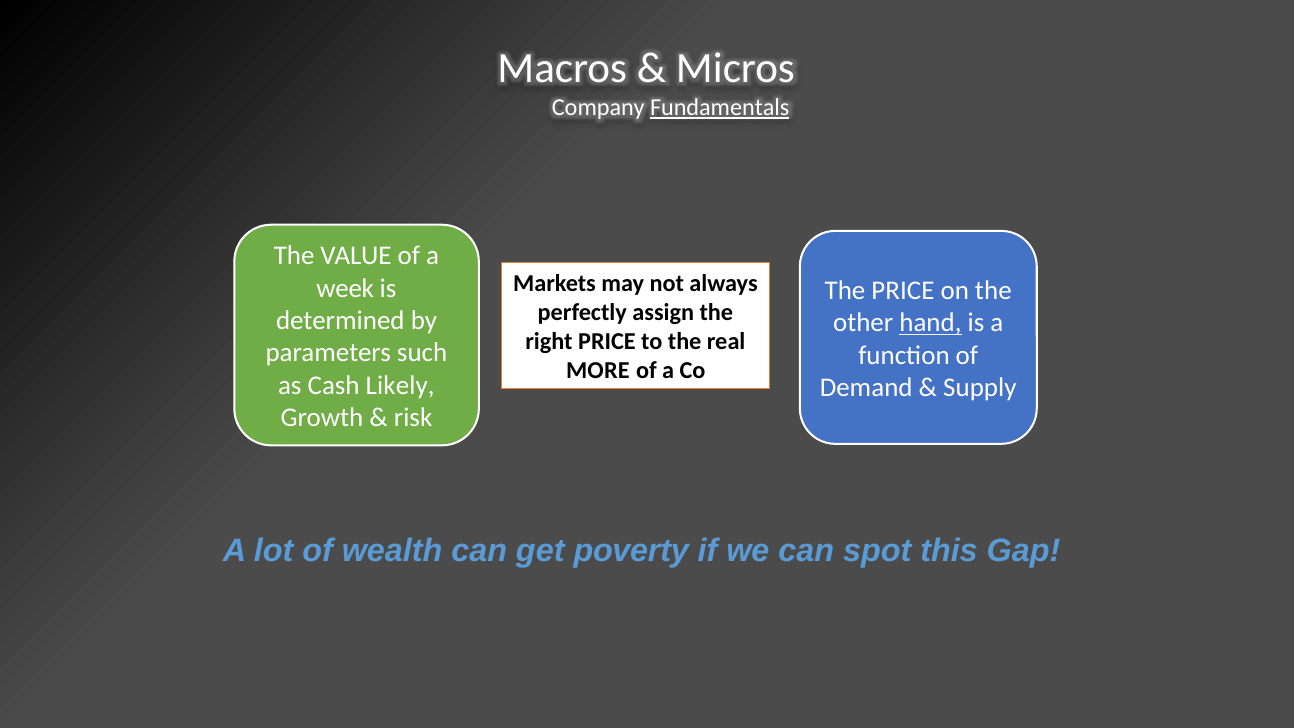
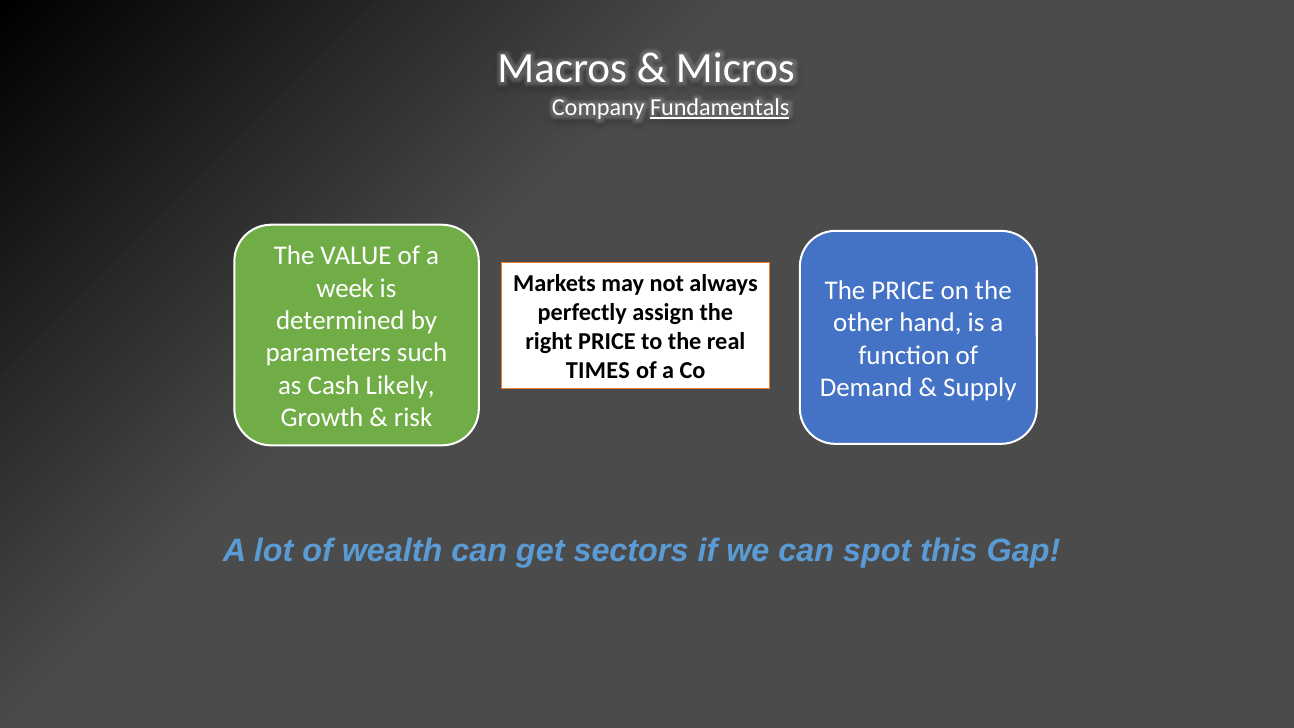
hand underline: present -> none (930, 323)
MORE: MORE -> TIMES (598, 371)
poverty: poverty -> sectors (631, 551)
